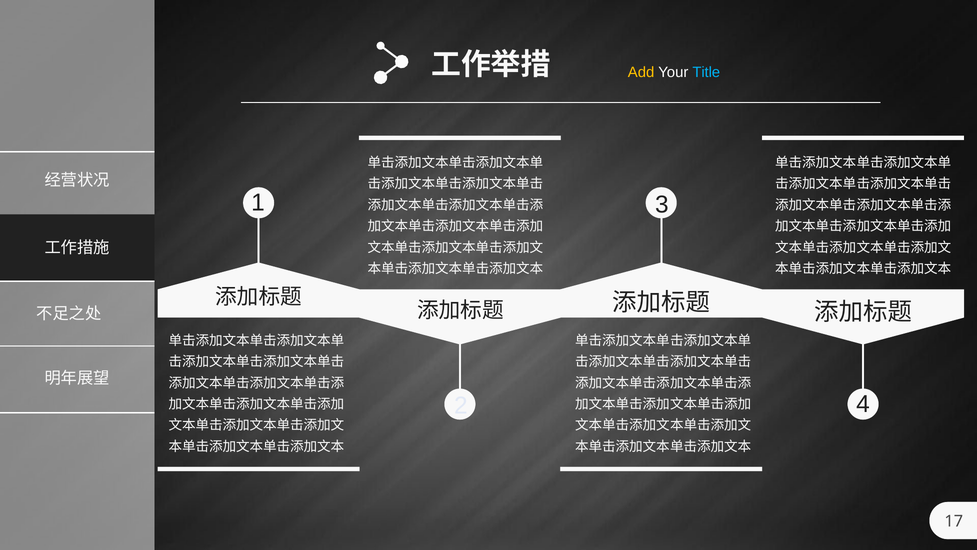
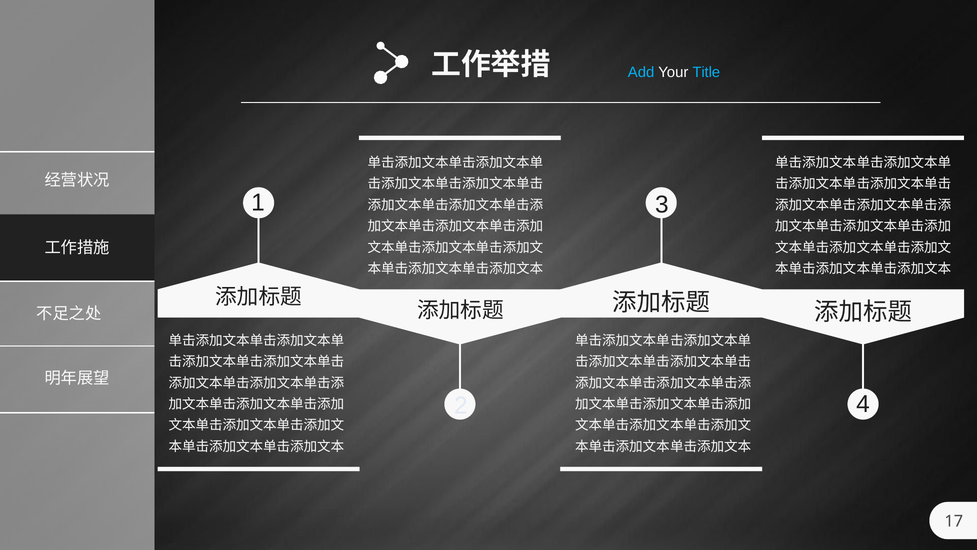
Add colour: yellow -> light blue (641, 72)
